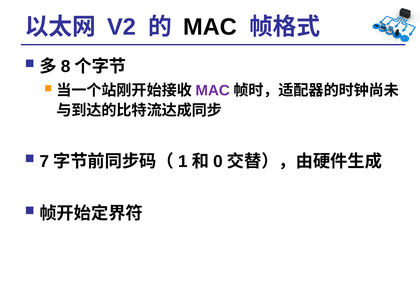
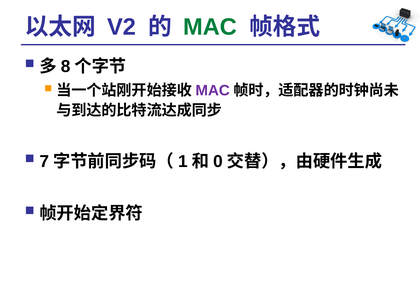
MAC colour: black -> green (210, 27)
